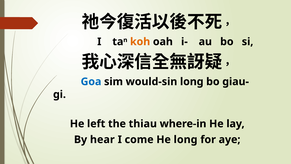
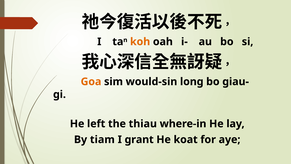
Goa colour: blue -> orange (91, 81)
hear: hear -> tiam (102, 139)
come: come -> grant (139, 139)
He long: long -> koat (186, 139)
